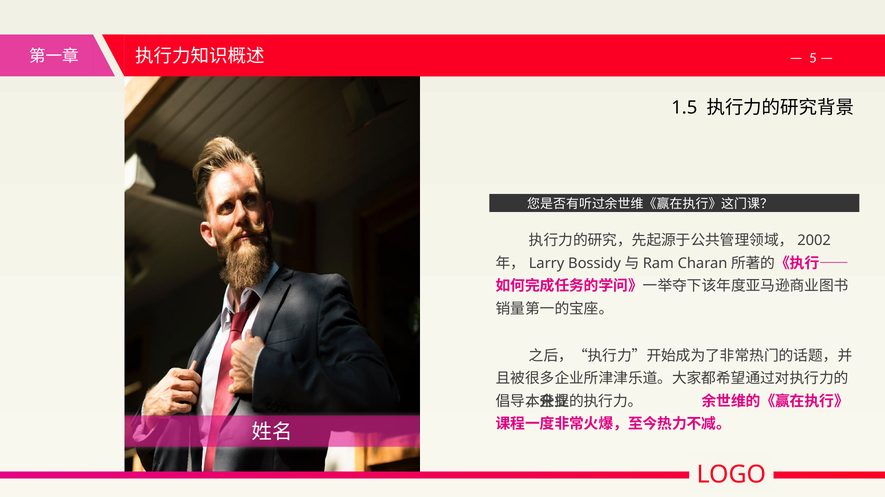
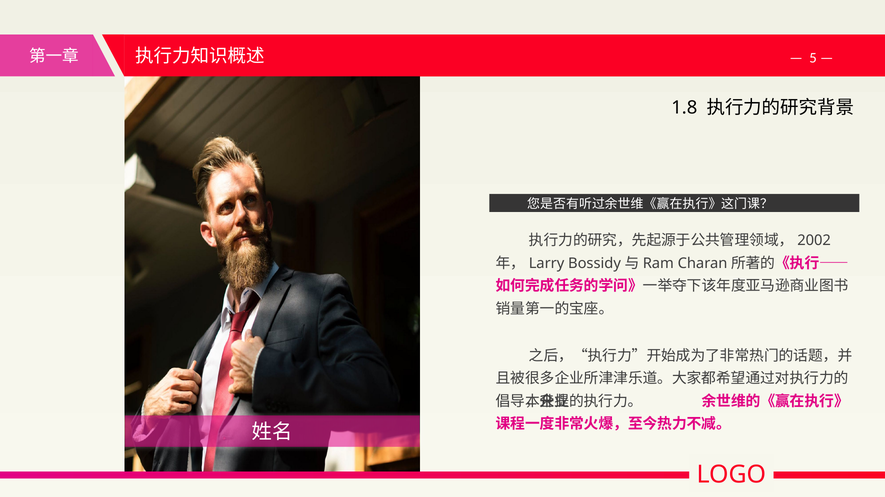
1.5: 1.5 -> 1.8 (684, 108)
